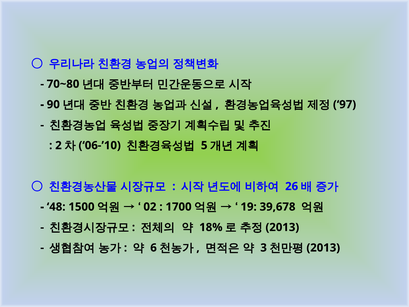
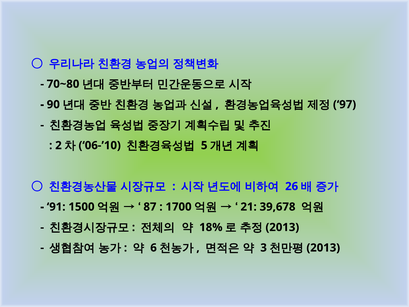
48: 48 -> 91 (56, 207)
02: 02 -> 87 (150, 207)
19: 19 -> 21 (249, 207)
